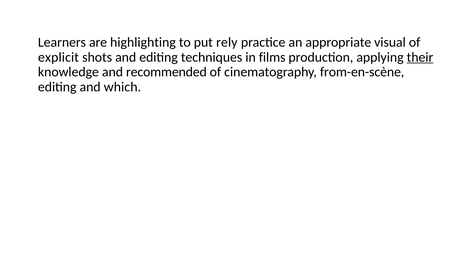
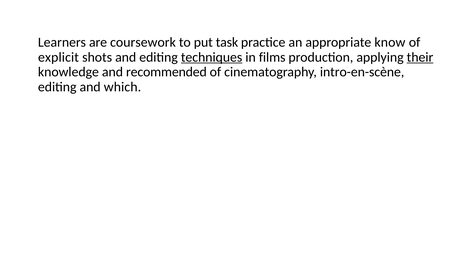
highlighting: highlighting -> coursework (143, 42)
rely: rely -> task (227, 42)
visual: visual -> know (390, 42)
techniques underline: none -> present (212, 57)
from-en-scène: from-en-scène -> intro-en-scène (362, 72)
